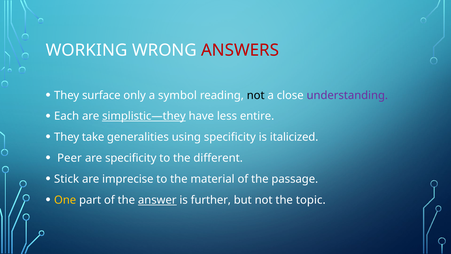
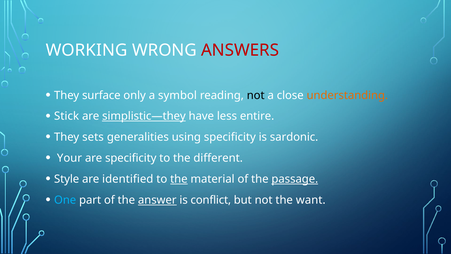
understanding colour: purple -> orange (347, 95)
Each: Each -> Stick (67, 116)
take: take -> sets (93, 137)
italicized: italicized -> sardonic (294, 137)
Peer: Peer -> Your (70, 158)
Stick: Stick -> Style (67, 179)
imprecise: imprecise -> identified (128, 179)
the underline: none -> present (179, 179)
passage underline: none -> present (295, 179)
One colour: yellow -> light blue (65, 200)
further: further -> conflict (211, 200)
topic: topic -> want (311, 200)
